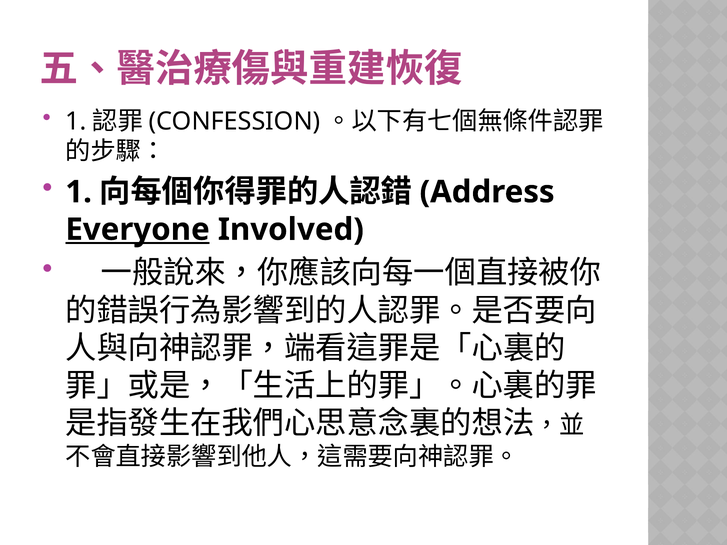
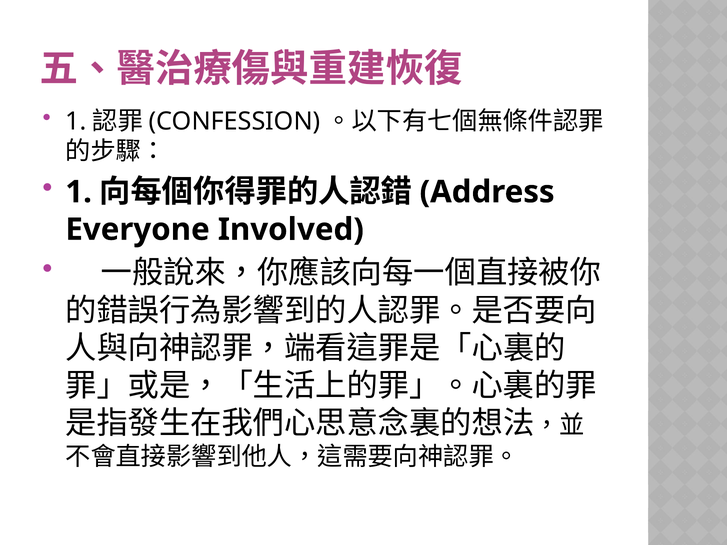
Everyone underline: present -> none (138, 230)
